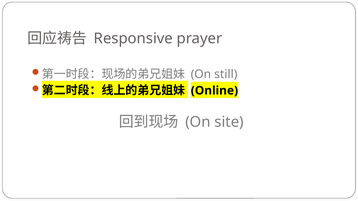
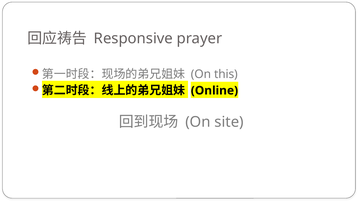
still: still -> this (226, 74)
